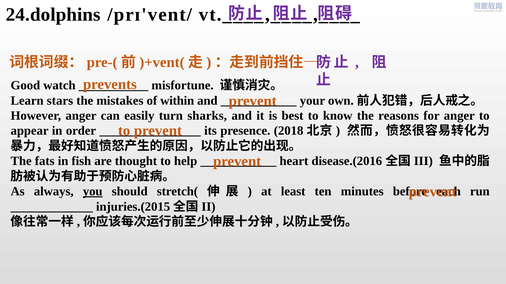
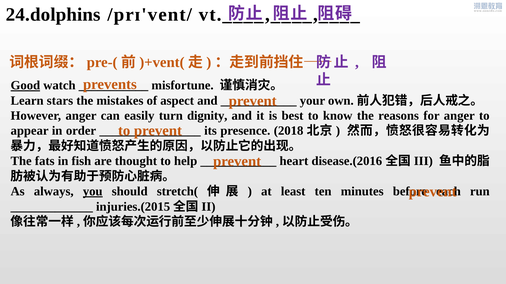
Good underline: none -> present (25, 86)
within: within -> aspect (177, 101)
sharks: sharks -> dignity (207, 116)
